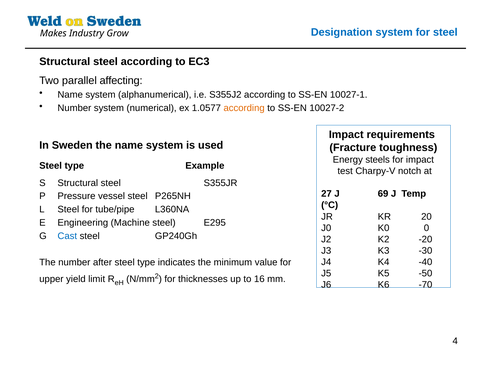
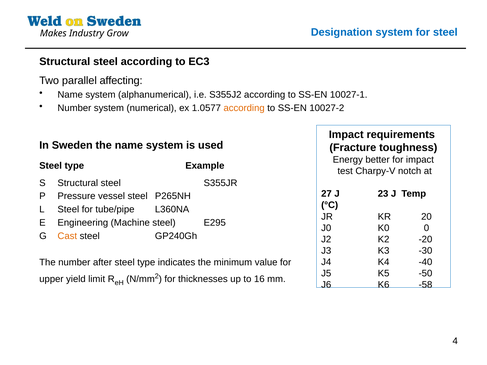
steels: steels -> better (378, 160)
69: 69 -> 23 (383, 194)
Cast colour: blue -> orange (67, 236)
-70: -70 -> -58 (425, 285)
